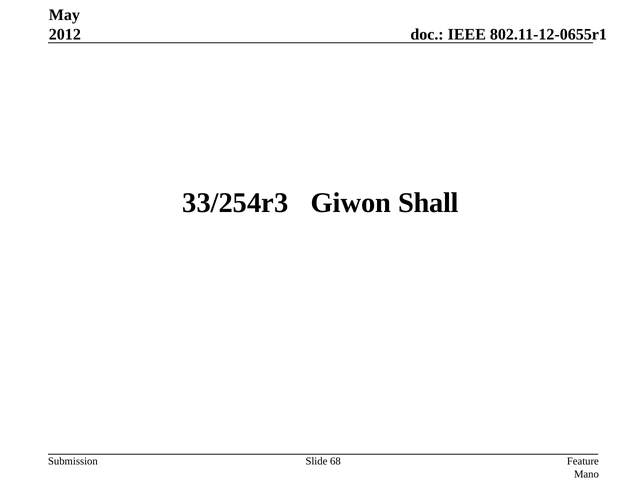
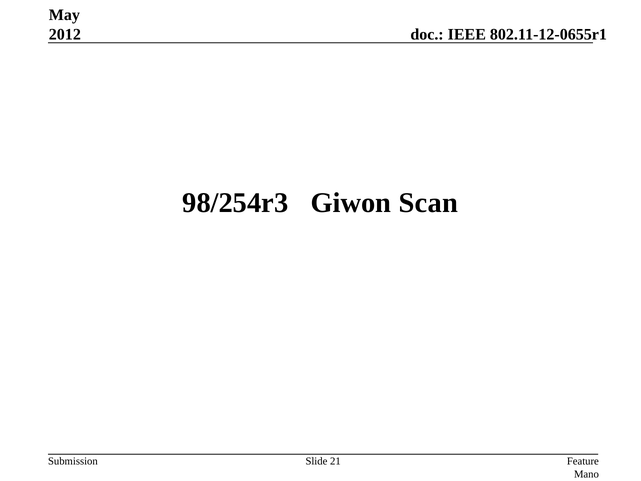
33/254r3: 33/254r3 -> 98/254r3 (235, 203)
Shall: Shall -> Scan (428, 203)
68: 68 -> 21 (335, 461)
